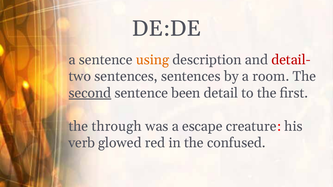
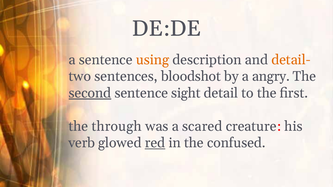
detail- colour: red -> orange (291, 60)
sentences sentences: sentences -> bloodshot (191, 77)
room: room -> angry (271, 77)
been: been -> sight (186, 93)
escape: escape -> scared (202, 126)
red underline: none -> present (155, 143)
